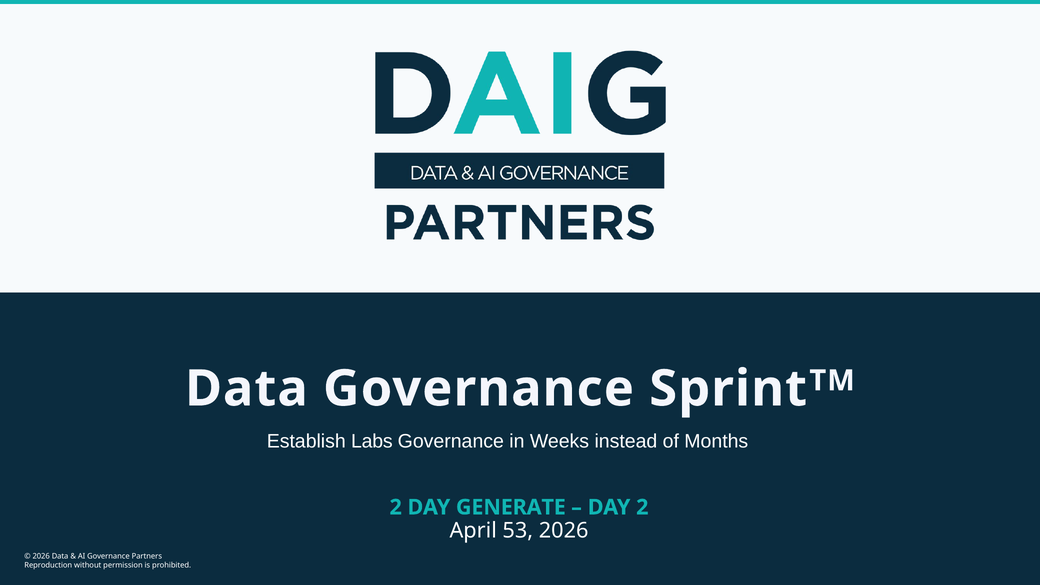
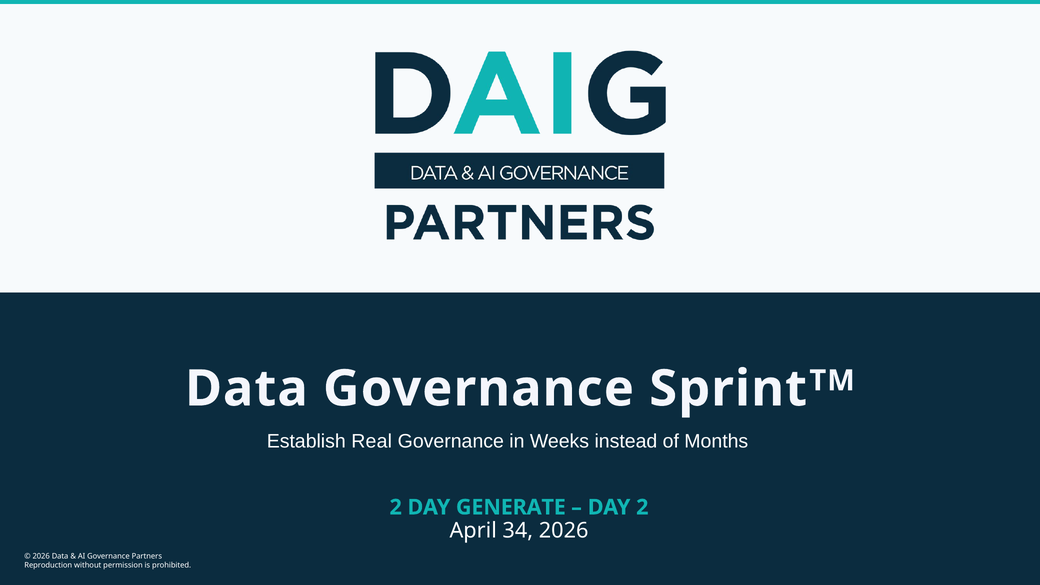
Labs: Labs -> Real (372, 441)
53: 53 -> 34 (518, 531)
